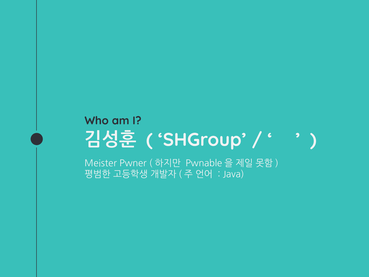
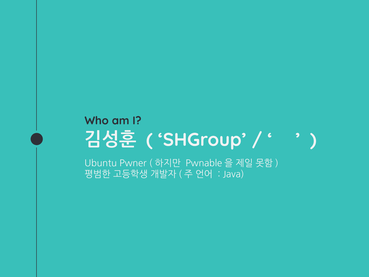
Meister: Meister -> Ubuntu (101, 163)
